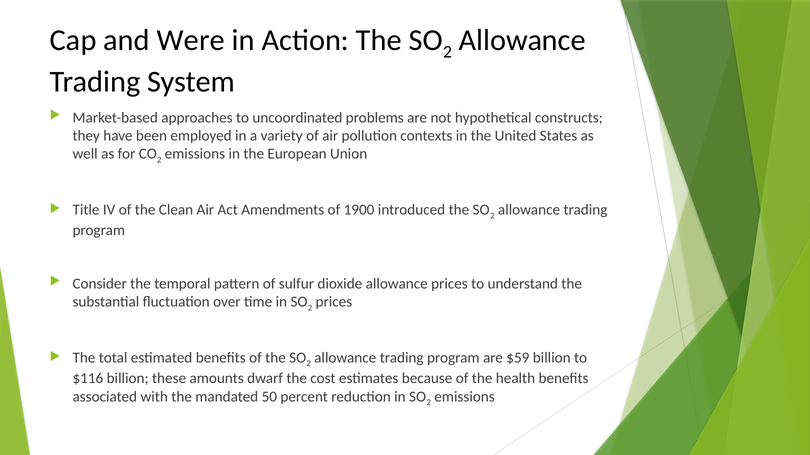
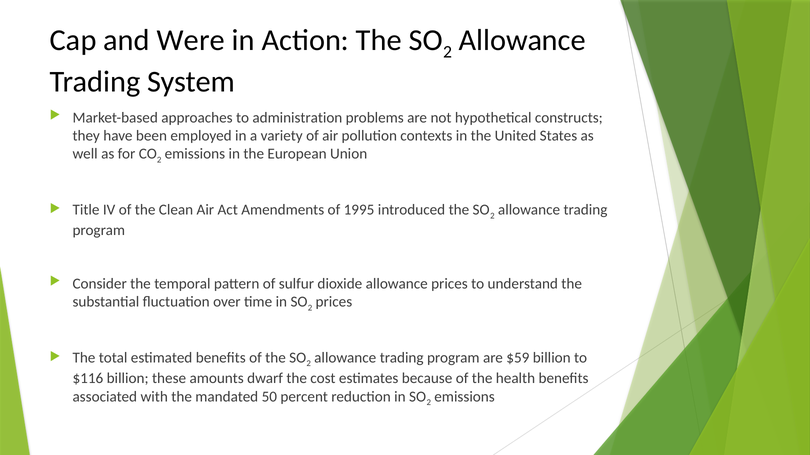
uncoordinated: uncoordinated -> administration (297, 118)
1900: 1900 -> 1995 (359, 210)
